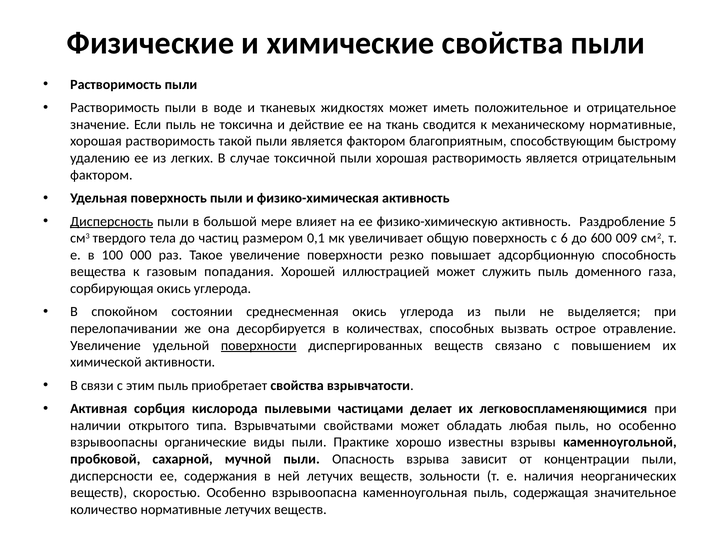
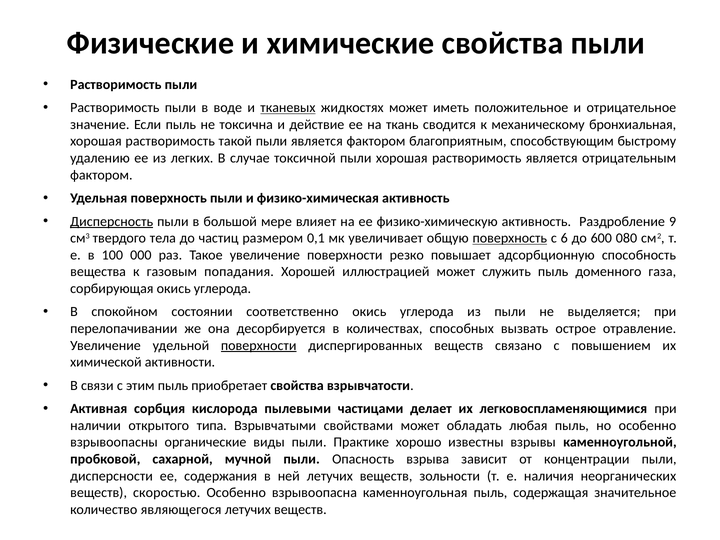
тканевых underline: none -> present (288, 108)
механическому нормативные: нормативные -> бронхиальная (633, 125)
5: 5 -> 9 (673, 221)
поверхность underline: none -> present (510, 238)
009: 009 -> 080 (626, 238)
среднесменная: среднесменная -> соответственно (292, 312)
количество нормативные: нормативные -> являющегося (181, 510)
